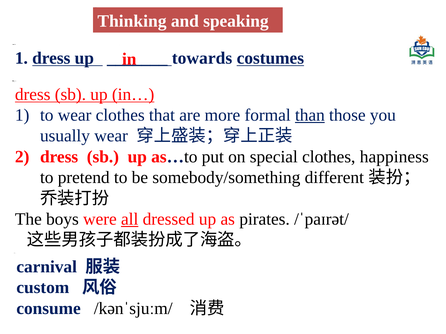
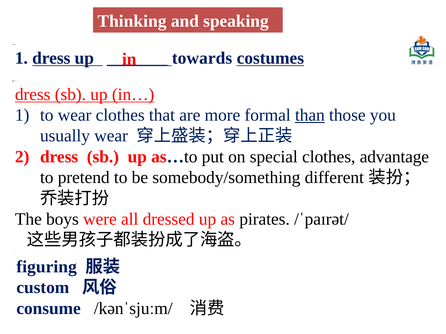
happiness: happiness -> advantage (394, 157)
all underline: present -> none (130, 219)
carnival: carnival -> figuring (47, 267)
